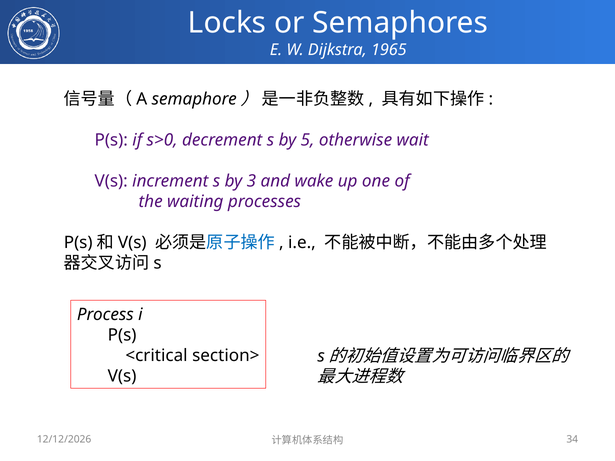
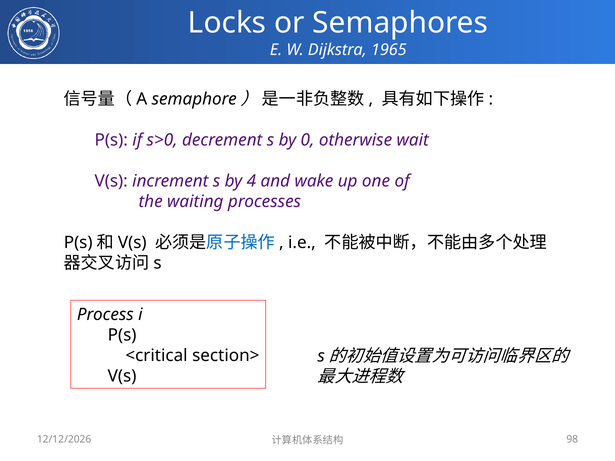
5: 5 -> 0 (307, 140)
3: 3 -> 4 (251, 181)
34: 34 -> 98 (572, 440)
